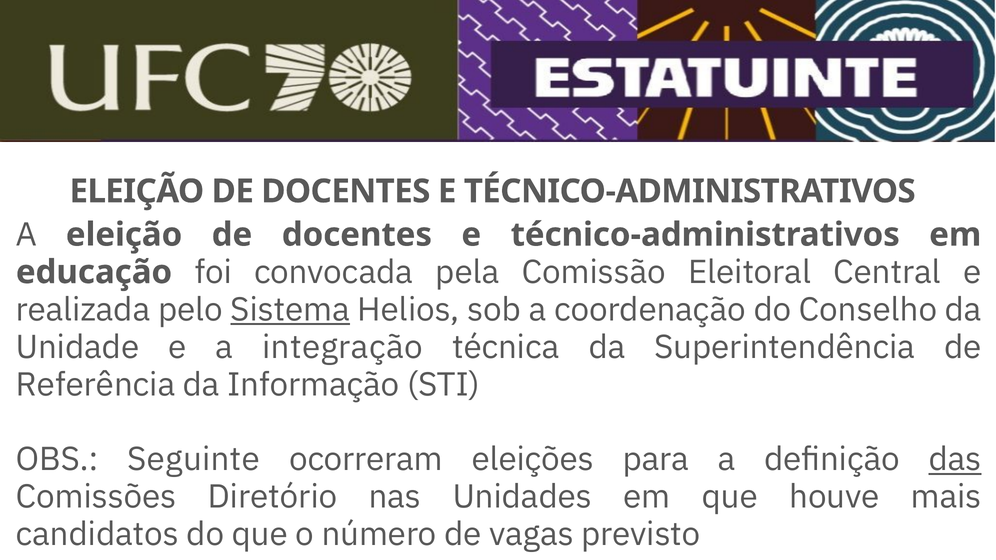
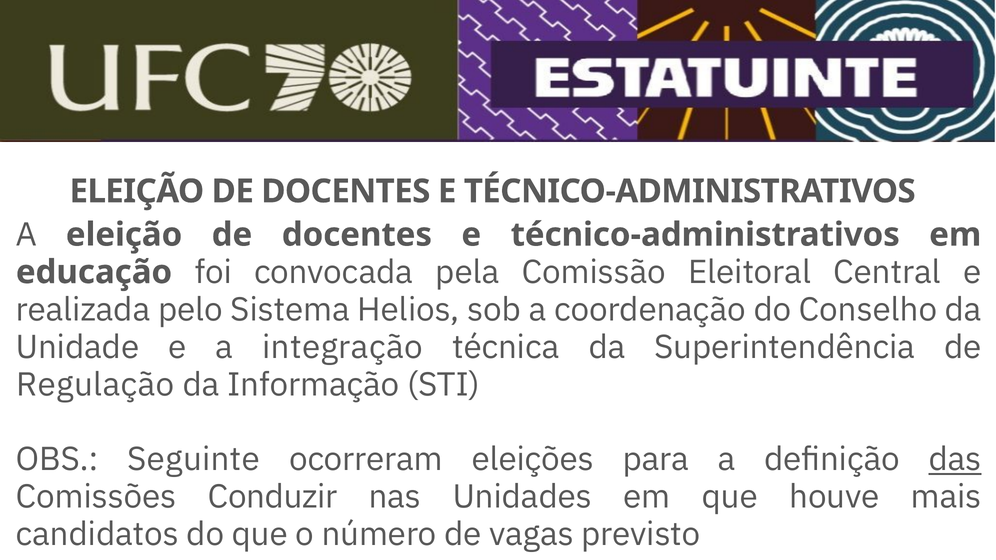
Sistema underline: present -> none (290, 310)
Referência: Referência -> Regulação (95, 385)
Diretório: Diretório -> Conduzir (273, 497)
